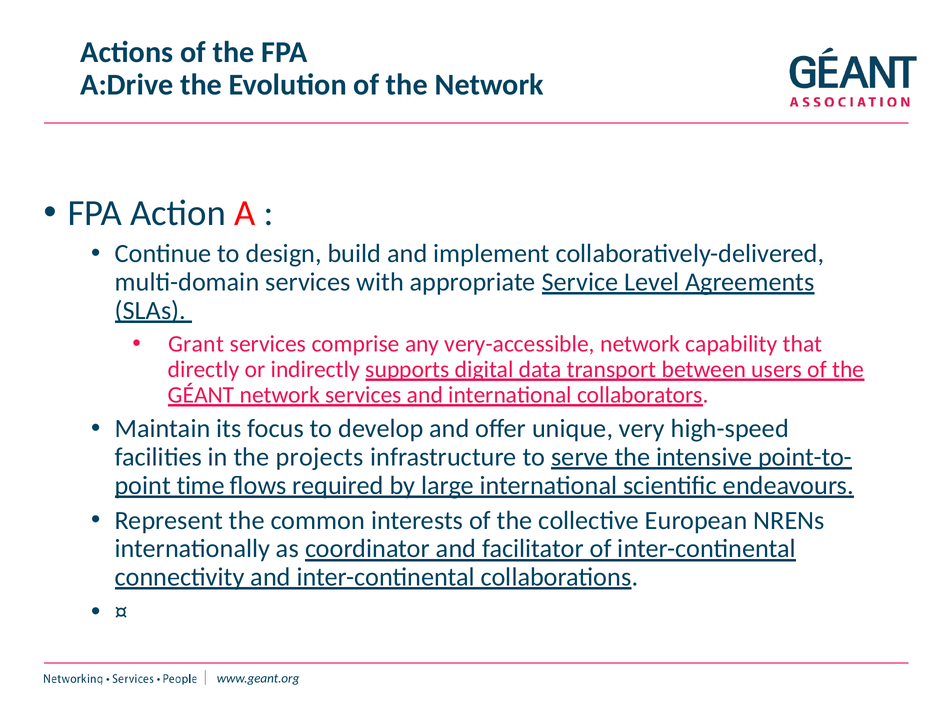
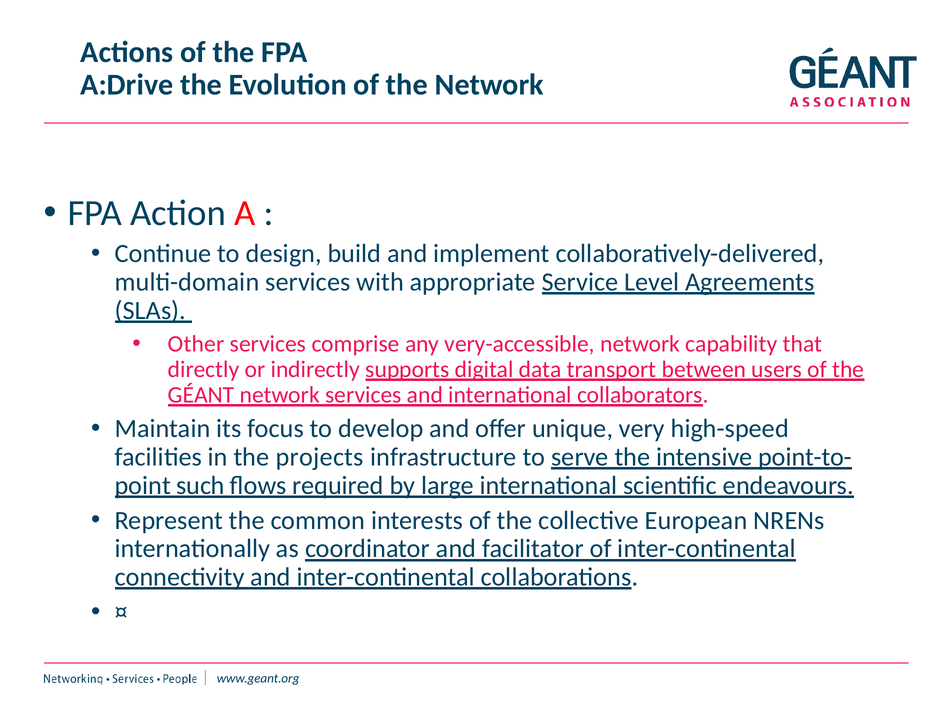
Grant: Grant -> Other (196, 344)
time: time -> such (201, 485)
